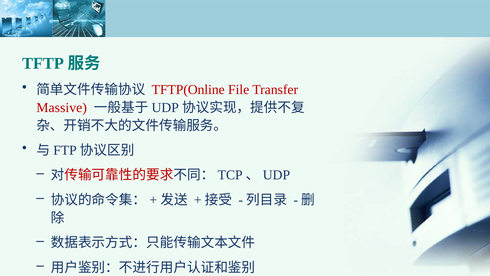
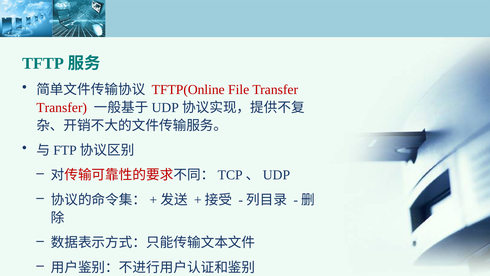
Massive: Massive -> Transfer (62, 107)
